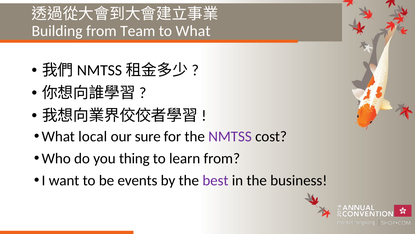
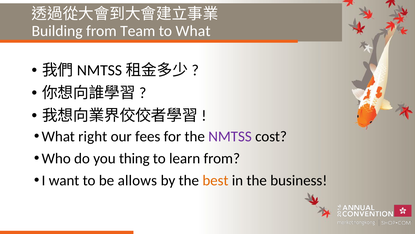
local: local -> right (93, 136)
sure: sure -> fees (148, 136)
events: events -> allows (137, 180)
best colour: purple -> orange (215, 180)
